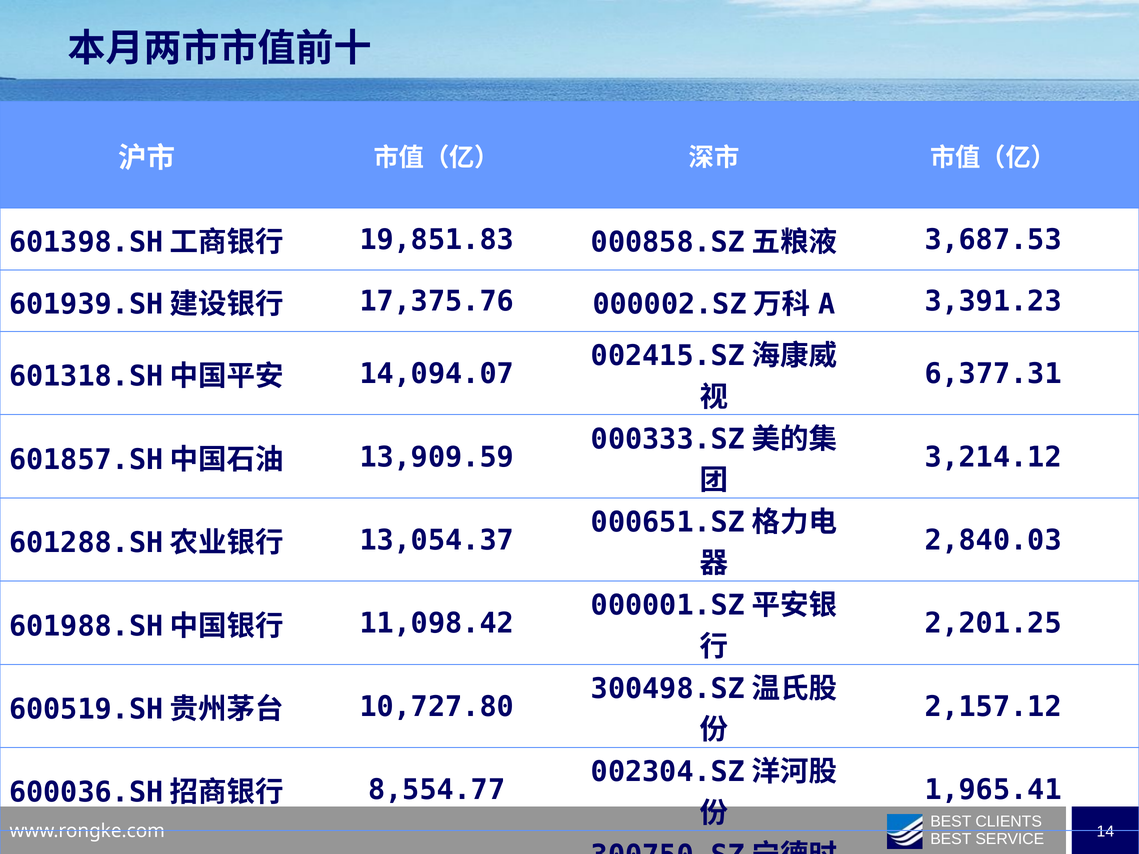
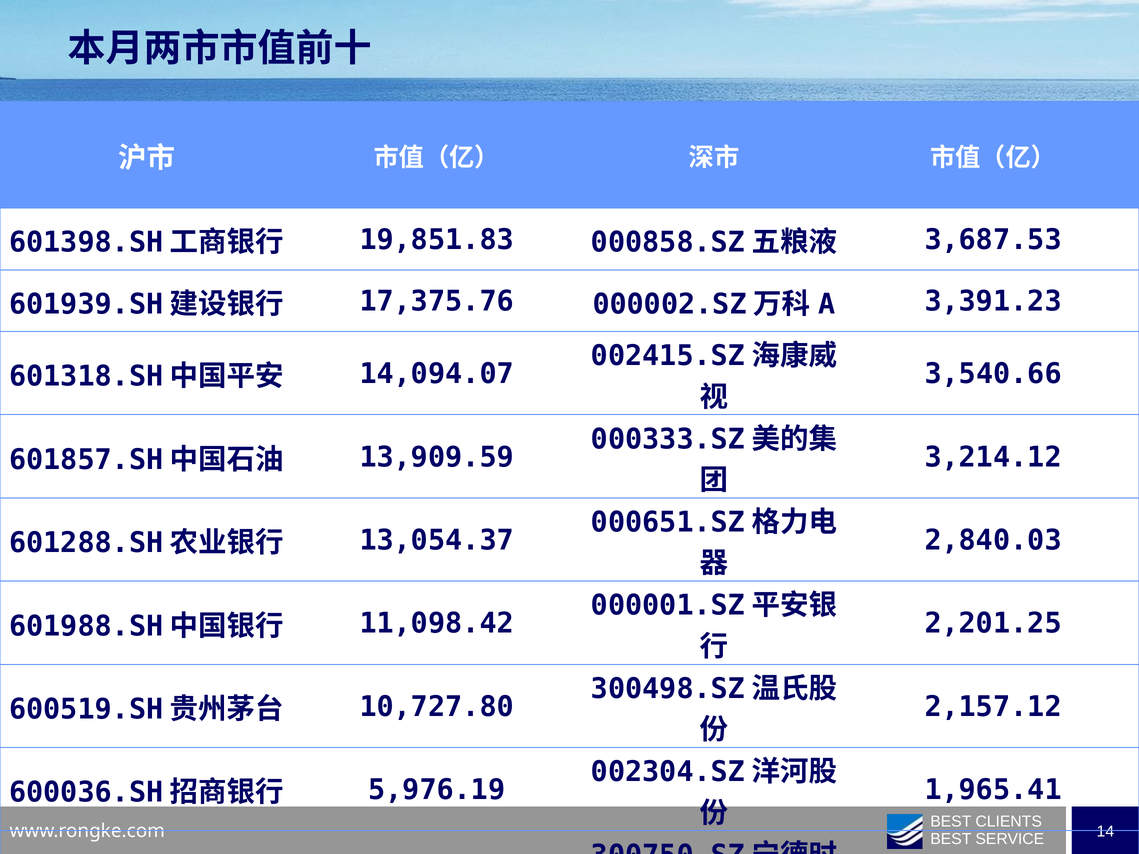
6,377.31: 6,377.31 -> 3,540.66 (993, 374)
8,554.77: 8,554.77 -> 5,976.19 (437, 790)
